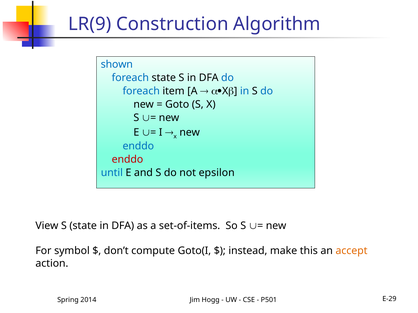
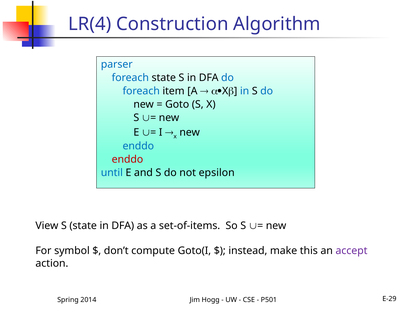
LR(9: LR(9 -> LR(4 (90, 24)
shown: shown -> parser (117, 64)
accept colour: orange -> purple (351, 251)
